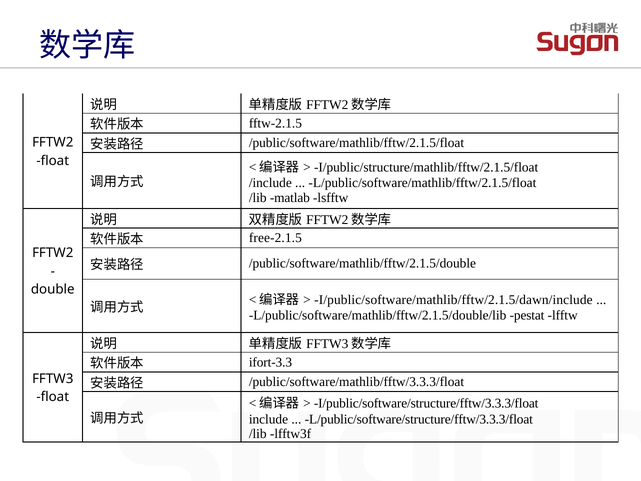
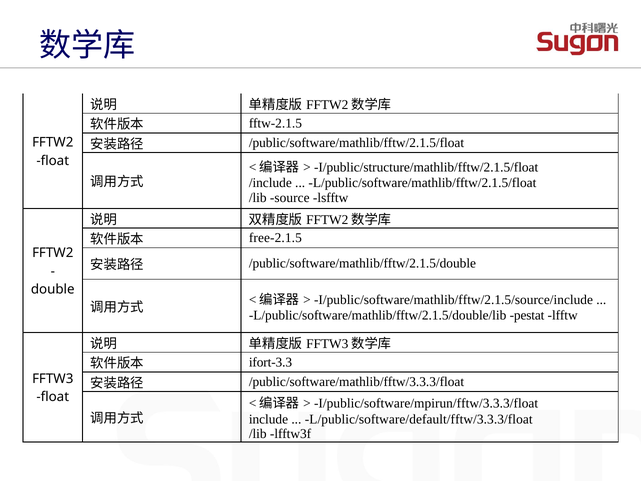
matlab: matlab -> source (290, 198)
I/public/software/mathlib/fftw/2.1.5/dawn/include: I/public/software/mathlib/fftw/2.1.5/dawn/include -> I/public/software/mathlib/fftw/2.1.5/source/include (453, 300)
I/public/software/structure/fftw/3.3.3/float: I/public/software/structure/fftw/3.3.3/float -> I/public/software/mpirun/fftw/3.3.3/float (426, 403)
L/public/software/structure/fftw/3.3.3/float: L/public/software/structure/fftw/3.3.3/float -> L/public/software/default/fftw/3.3.3/float (419, 419)
